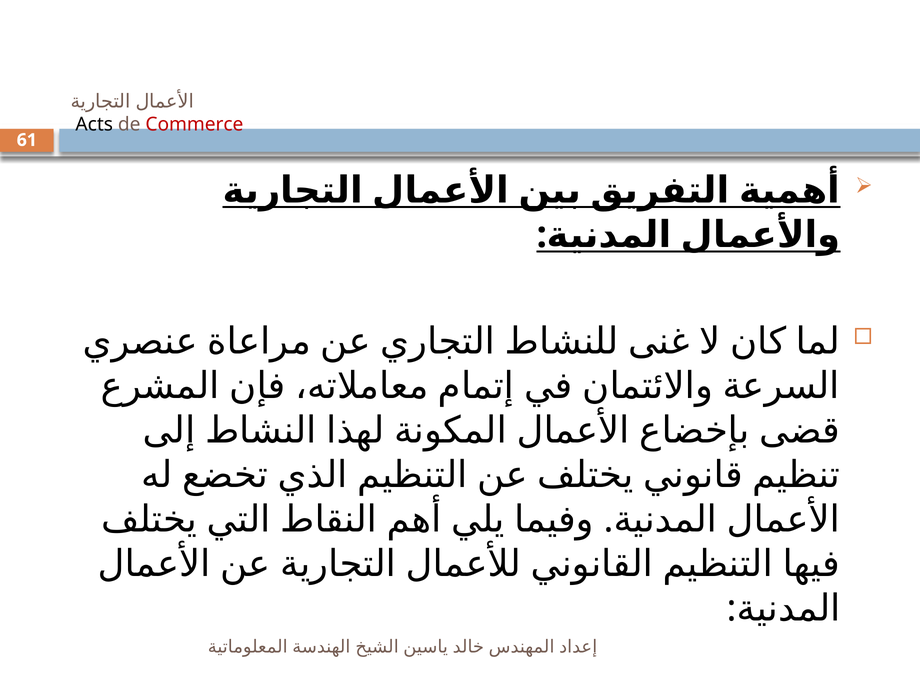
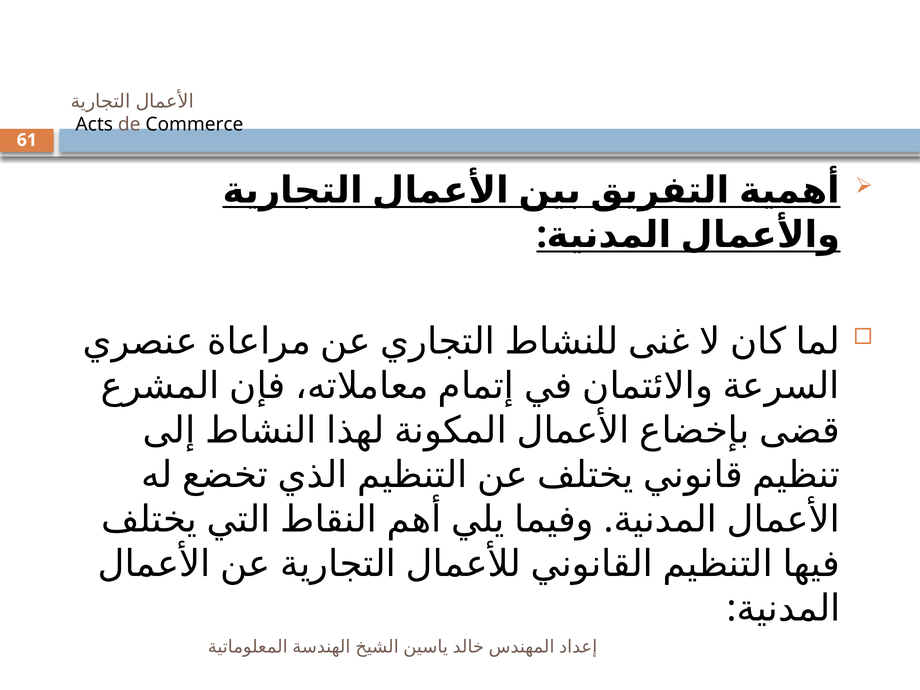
Commerce colour: red -> black (194, 125)
